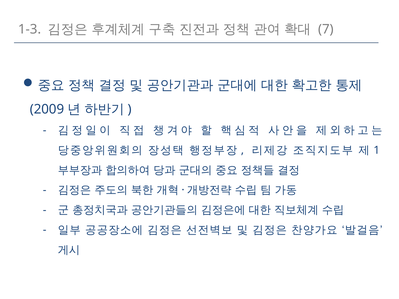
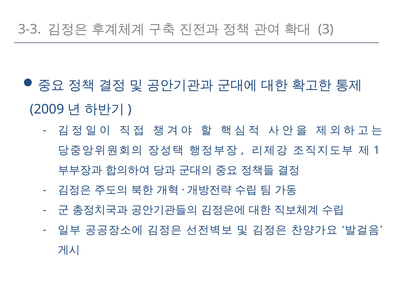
1-3: 1-3 -> 3-3 (30, 29)
7: 7 -> 3 (326, 29)
